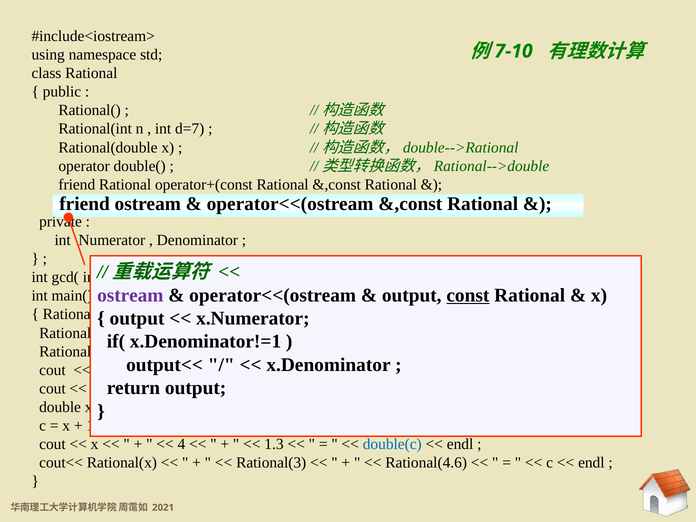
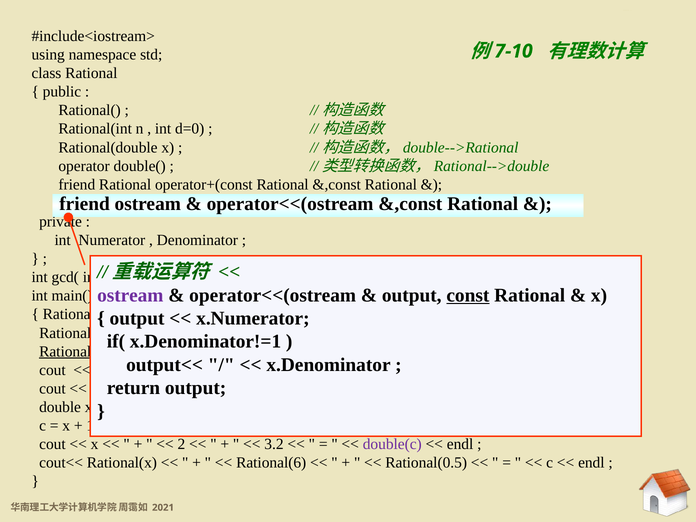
d=7: d=7 -> d=0 (190, 129)
Rational underline: none -> present (65, 351)
4: 4 -> 2 (181, 444)
1.3: 1.3 -> 3.2 (274, 444)
double(c colour: blue -> purple (392, 444)
Rational(3: Rational(3 -> Rational(6 (271, 463)
Rational(4.6: Rational(4.6 -> Rational(0.5 (426, 463)
